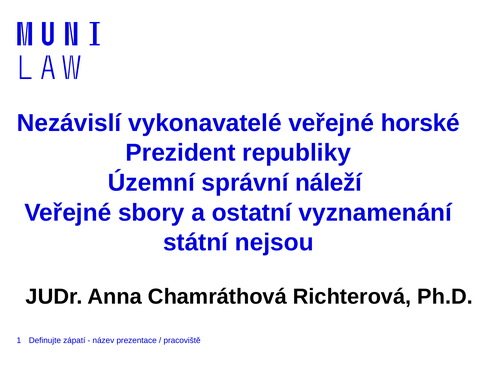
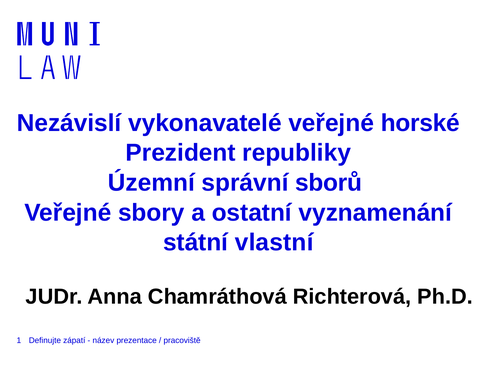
náleží: náleží -> sborů (329, 183)
nejsou: nejsou -> vlastní (274, 242)
